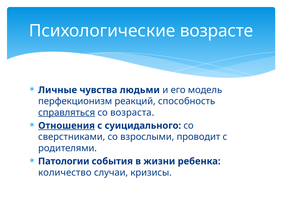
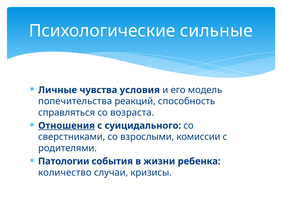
возрасте: возрасте -> сильные (216, 31)
людьми: людьми -> условия (140, 90)
перфекционизм: перфекционизм -> попечительства (75, 102)
справляться underline: present -> none (67, 113)
проводит: проводит -> комиссии (199, 137)
